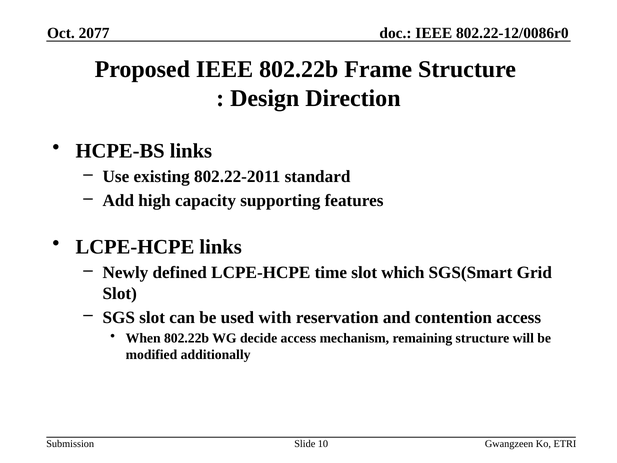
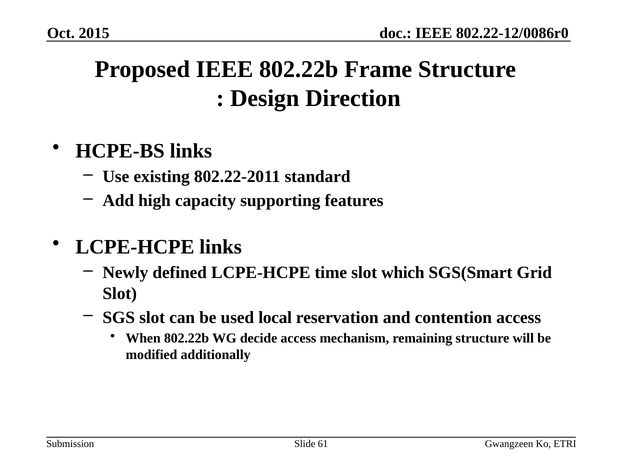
2077: 2077 -> 2015 (94, 33)
with: with -> local (275, 317)
10: 10 -> 61 (323, 444)
